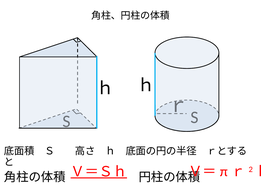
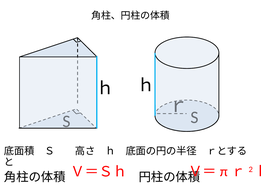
Ｖ＝Ｓｈ underline: present -> none (99, 172)
